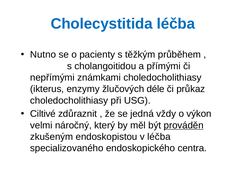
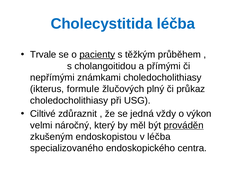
Nutno: Nutno -> Trvale (43, 55)
pacienty underline: none -> present (97, 55)
enzymy: enzymy -> formule (83, 89)
déle: déle -> plný (156, 89)
